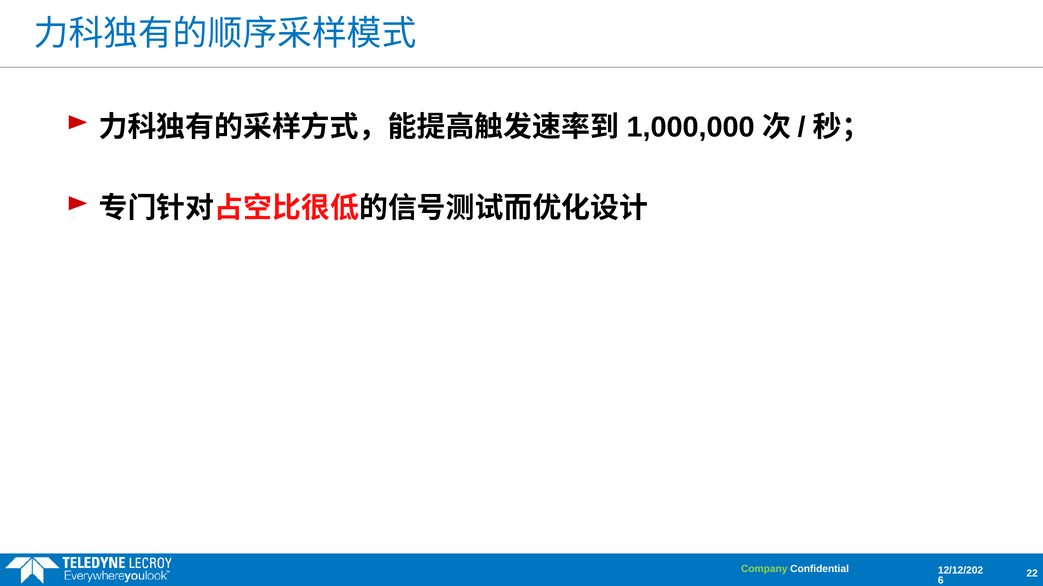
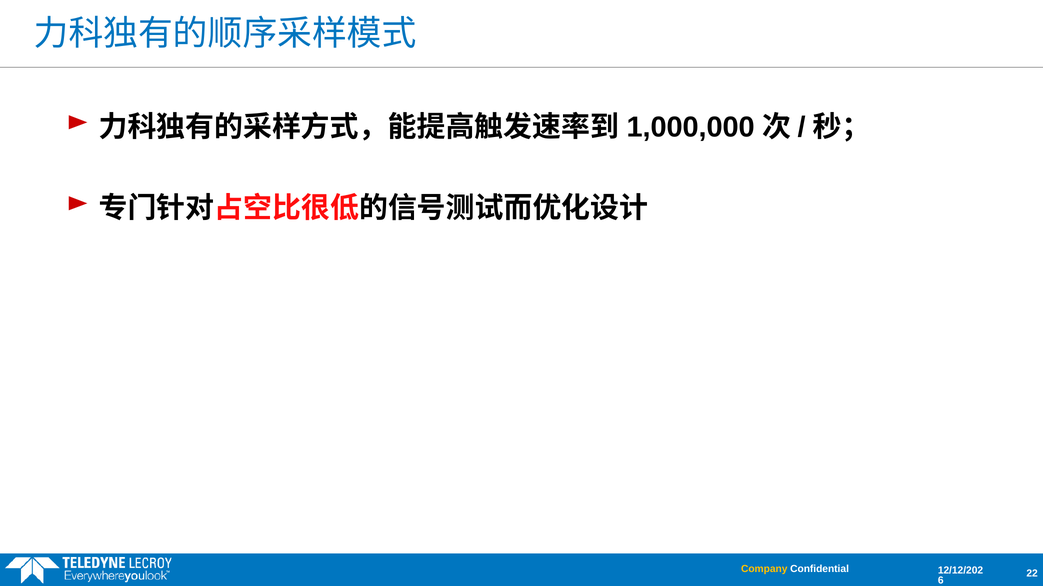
Company colour: light green -> yellow (764, 570)
